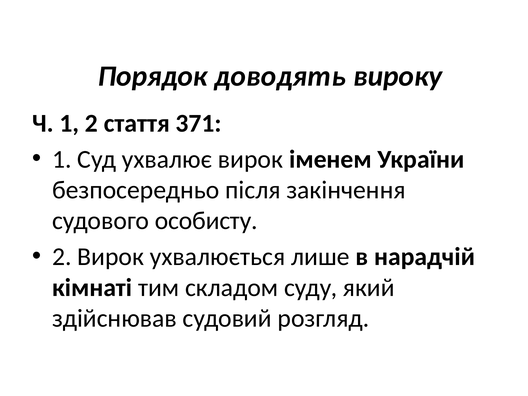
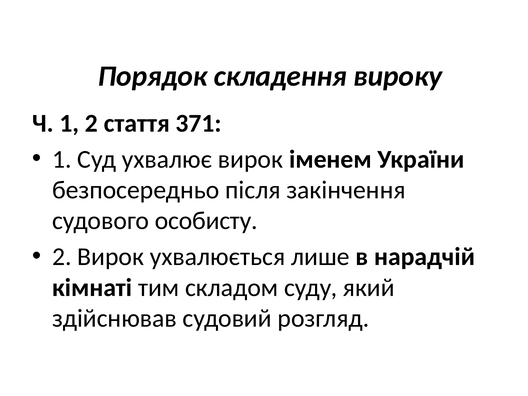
доводять: доводять -> складення (280, 76)
